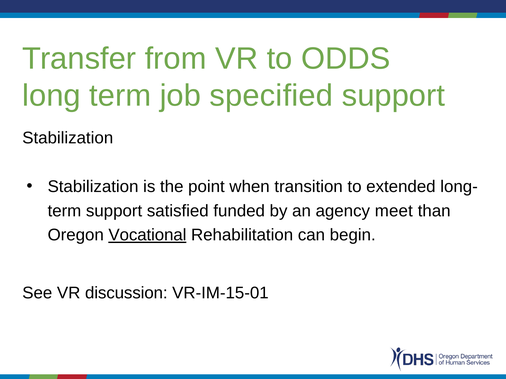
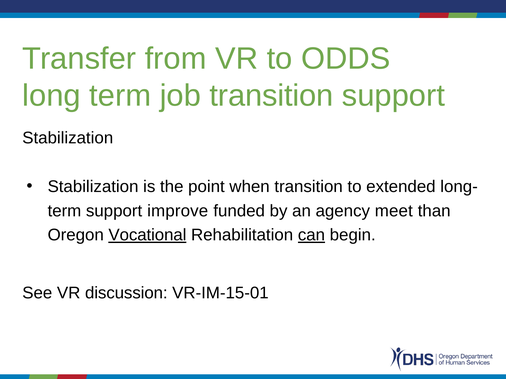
job specified: specified -> transition (271, 96)
satisfied: satisfied -> improve (178, 211)
can underline: none -> present (311, 235)
